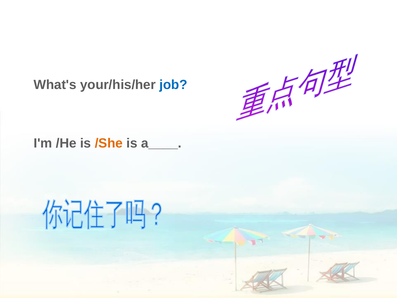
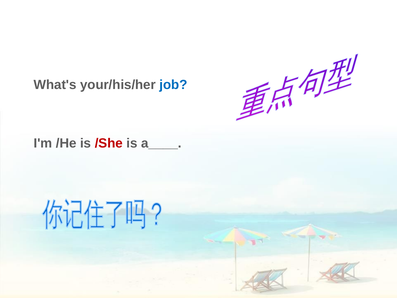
/She colour: orange -> red (109, 143)
